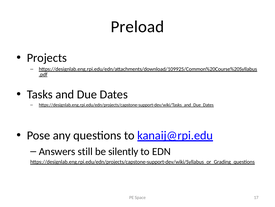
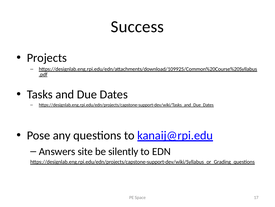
Preload: Preload -> Success (137, 27)
still: still -> site (85, 151)
